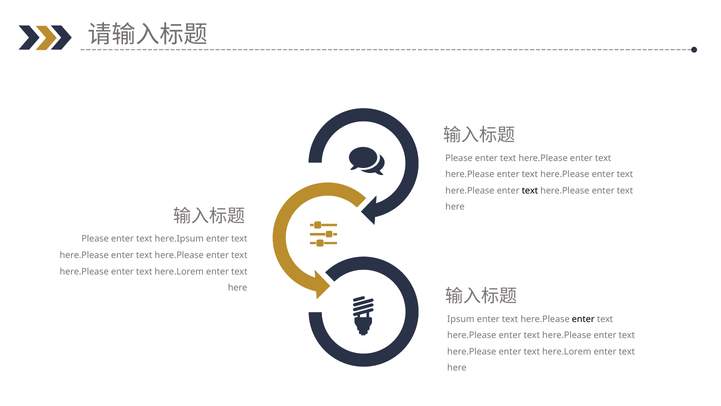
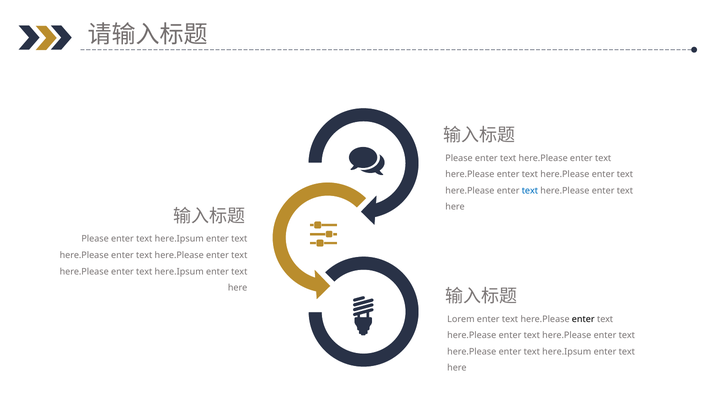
text colour: black -> blue (530, 190)
here.Lorem: here.Lorem -> here.Ipsum (179, 271)
Ipsum: Ipsum -> Lorem (461, 319)
here.Lorem: here.Lorem -> here.Ipsum (567, 351)
